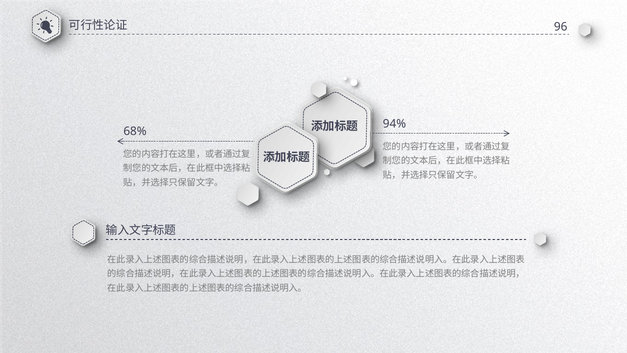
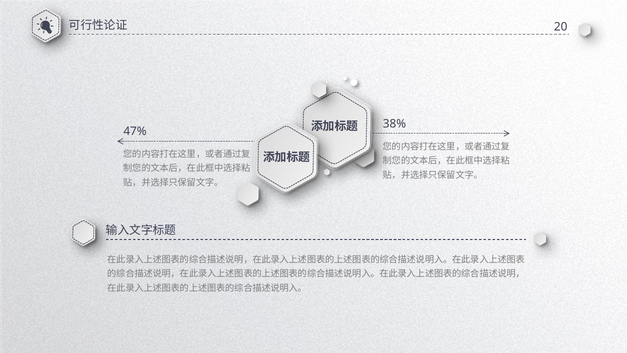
96: 96 -> 20 (561, 27)
94%: 94% -> 38% (394, 124)
68%: 68% -> 47% (135, 131)
